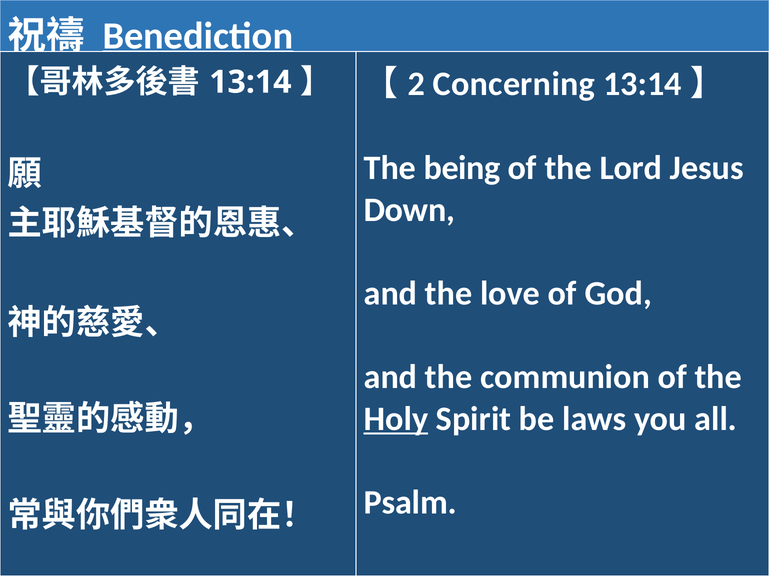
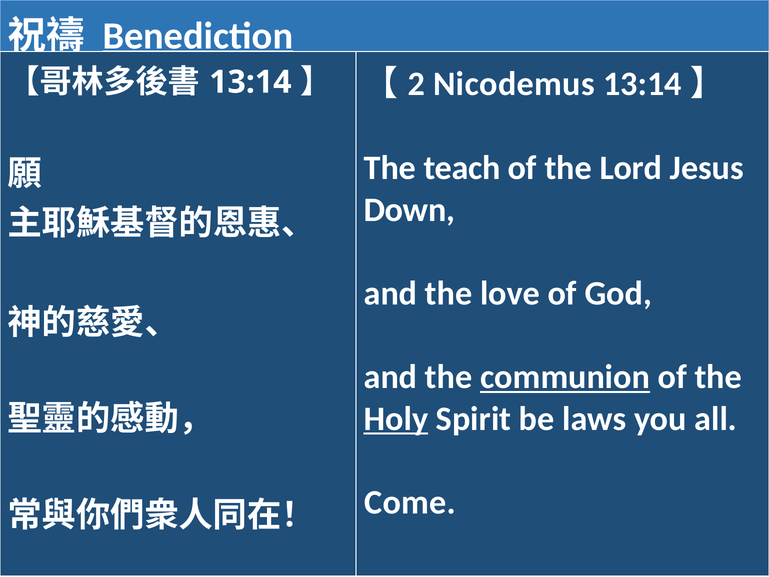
Concerning: Concerning -> Nicodemus (514, 84)
being: being -> teach (462, 168)
communion underline: none -> present (565, 377)
Psalm: Psalm -> Come (410, 502)
